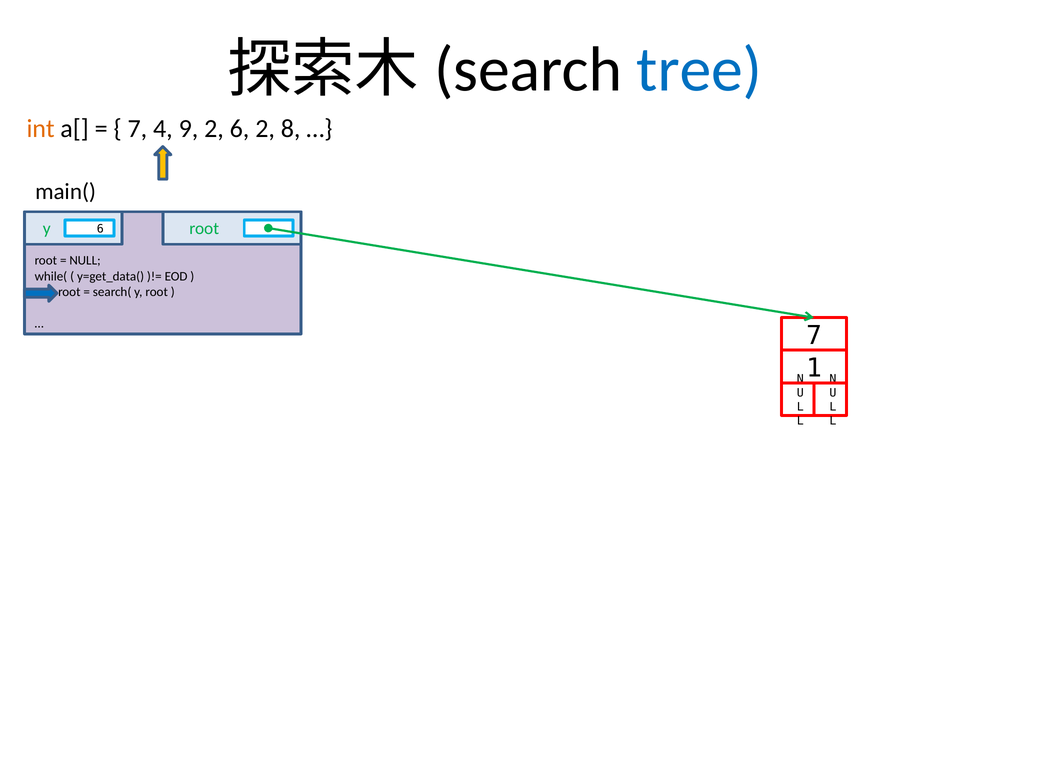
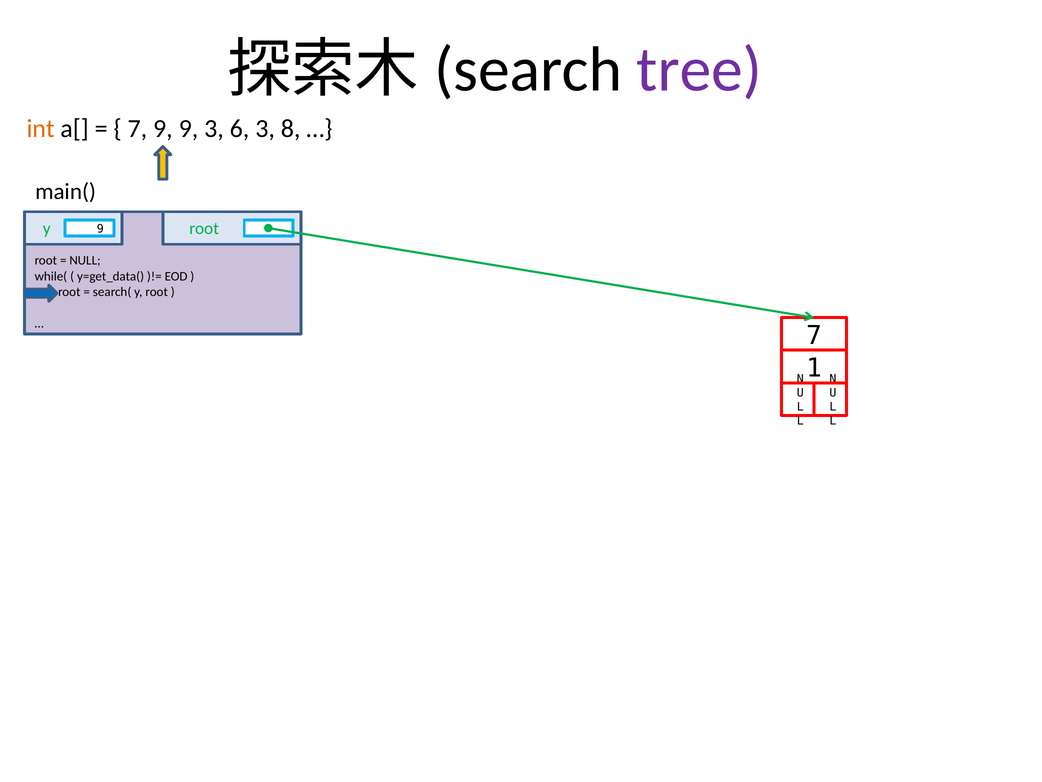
tree colour: blue -> purple (699, 70)
7 4: 4 -> 9 (163, 128)
9 2: 2 -> 3 (214, 128)
6 2: 2 -> 3 (265, 128)
y 6: 6 -> 9 (100, 229)
